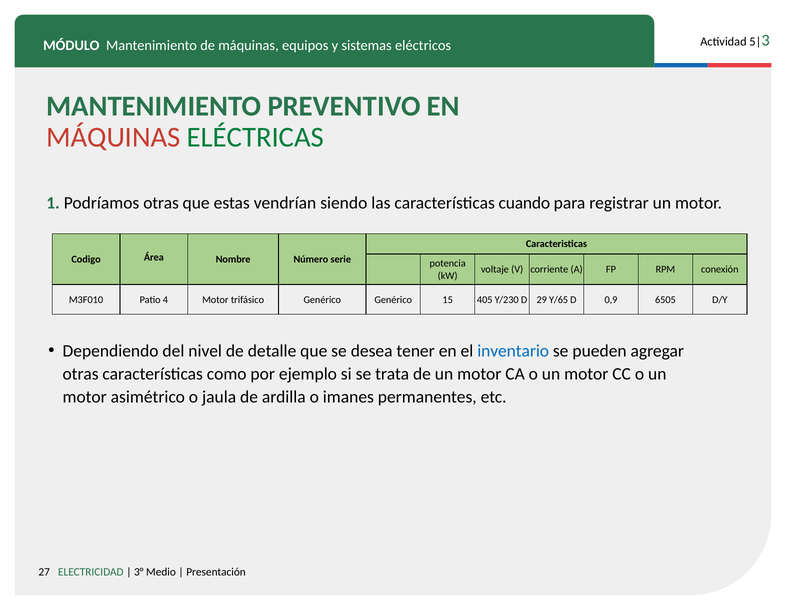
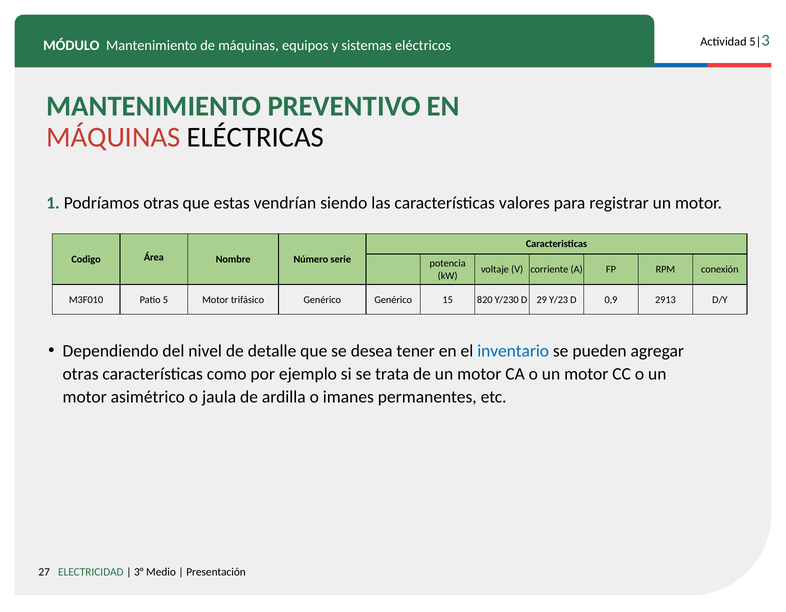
ELÉCTRICAS colour: green -> black (255, 137)
cuando: cuando -> valores (524, 203)
4: 4 -> 5 (165, 299)
405: 405 -> 820 (485, 299)
Y/65: Y/65 -> Y/23 (559, 299)
6505: 6505 -> 2913 (665, 299)
